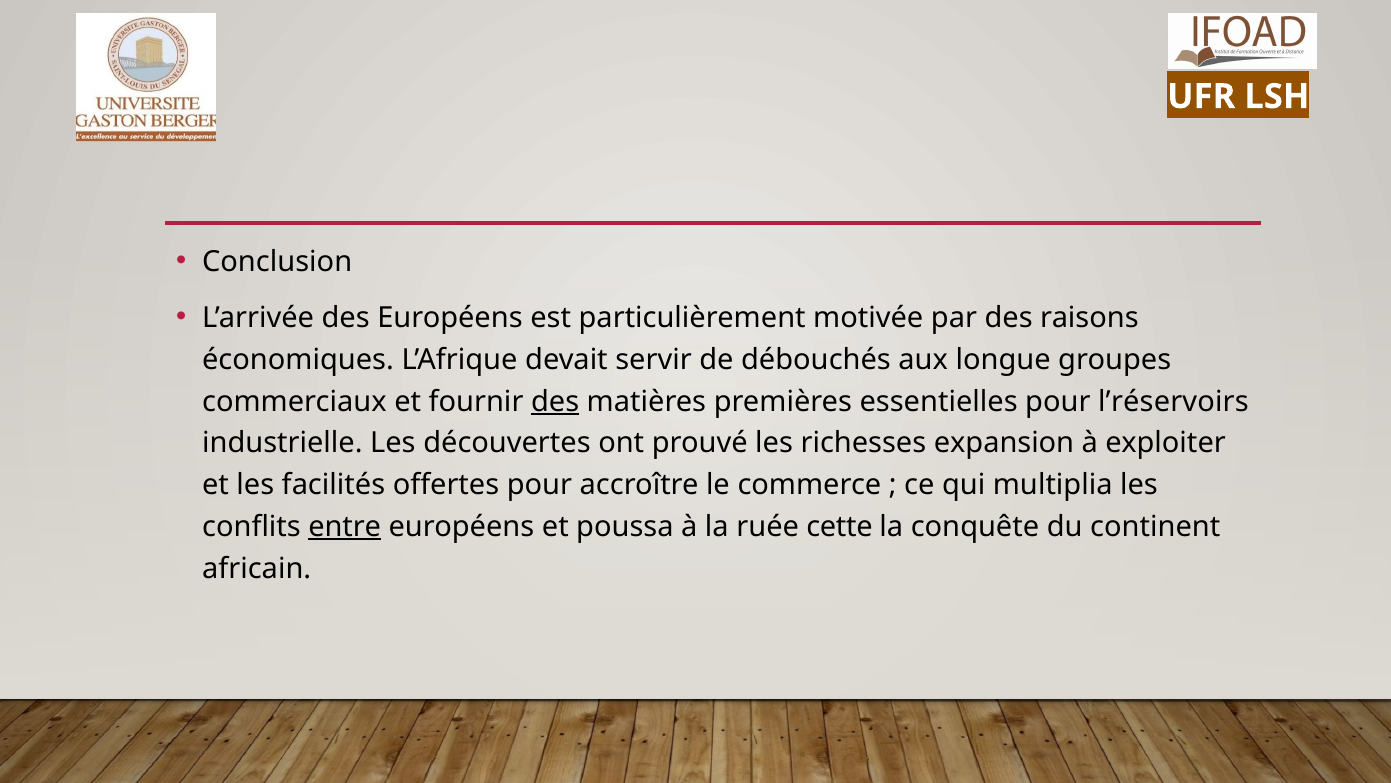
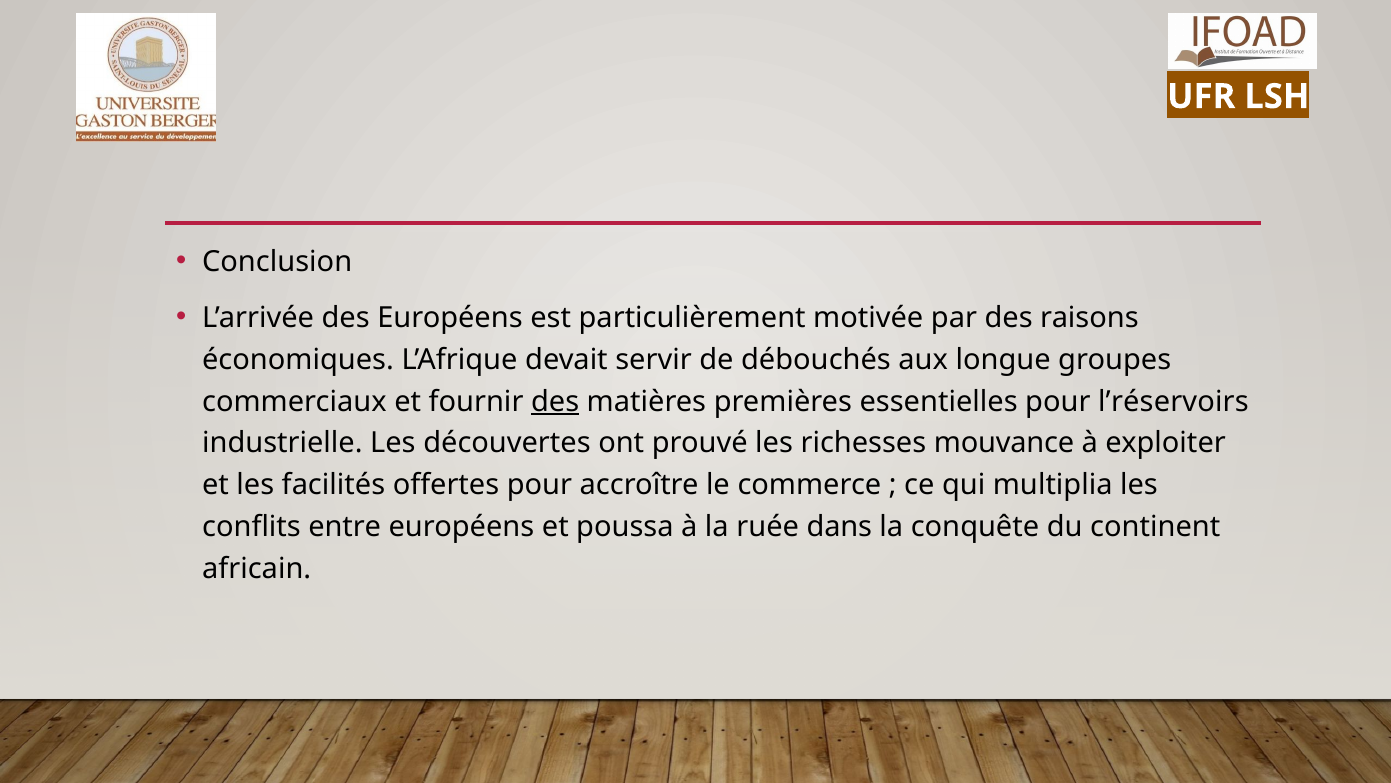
expansion: expansion -> mouvance (1004, 443)
entre underline: present -> none (345, 526)
cette: cette -> dans (839, 526)
